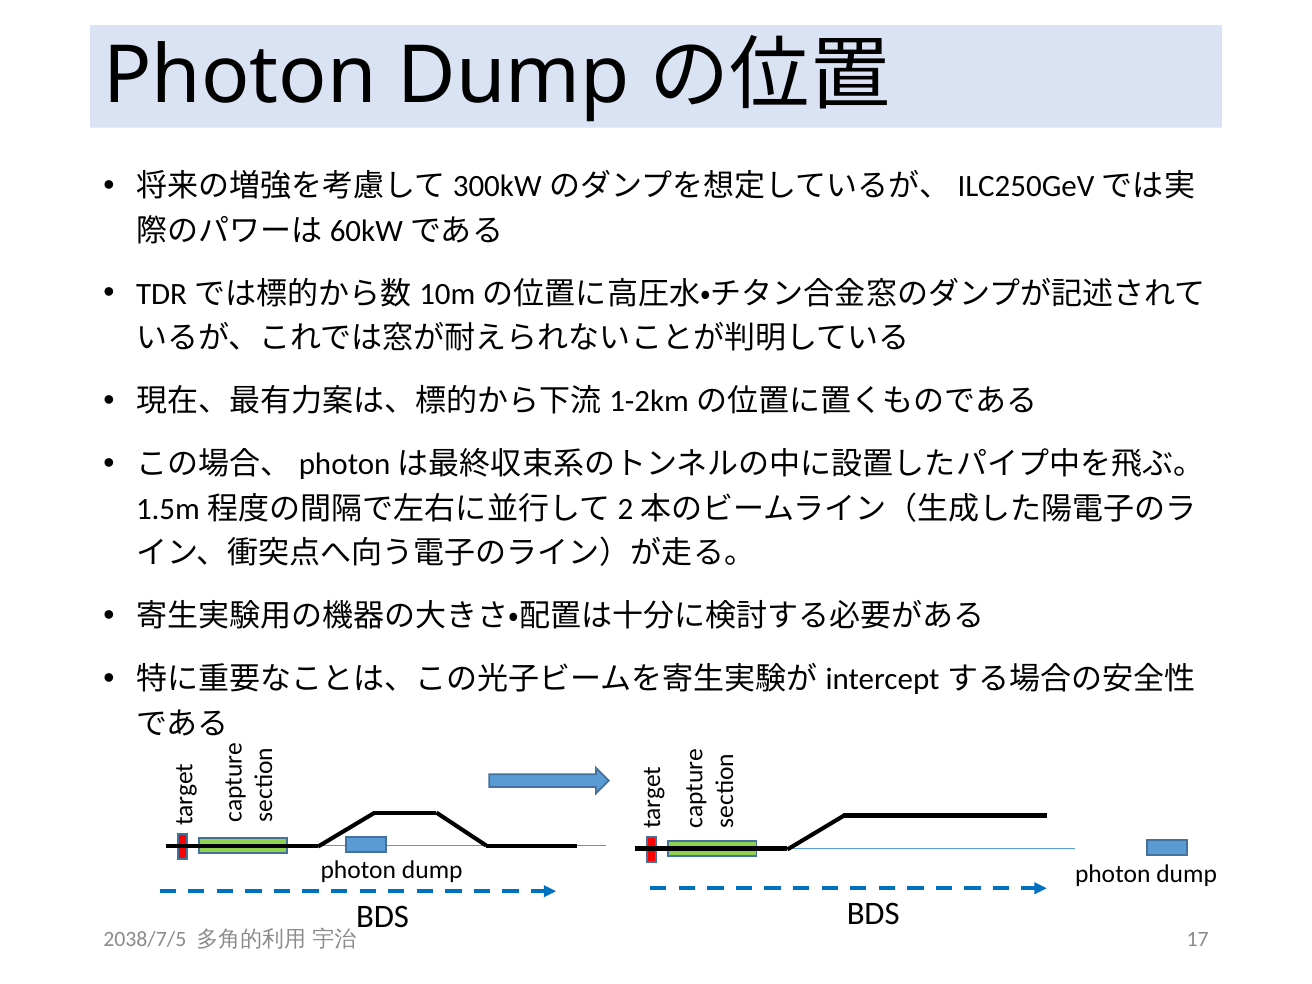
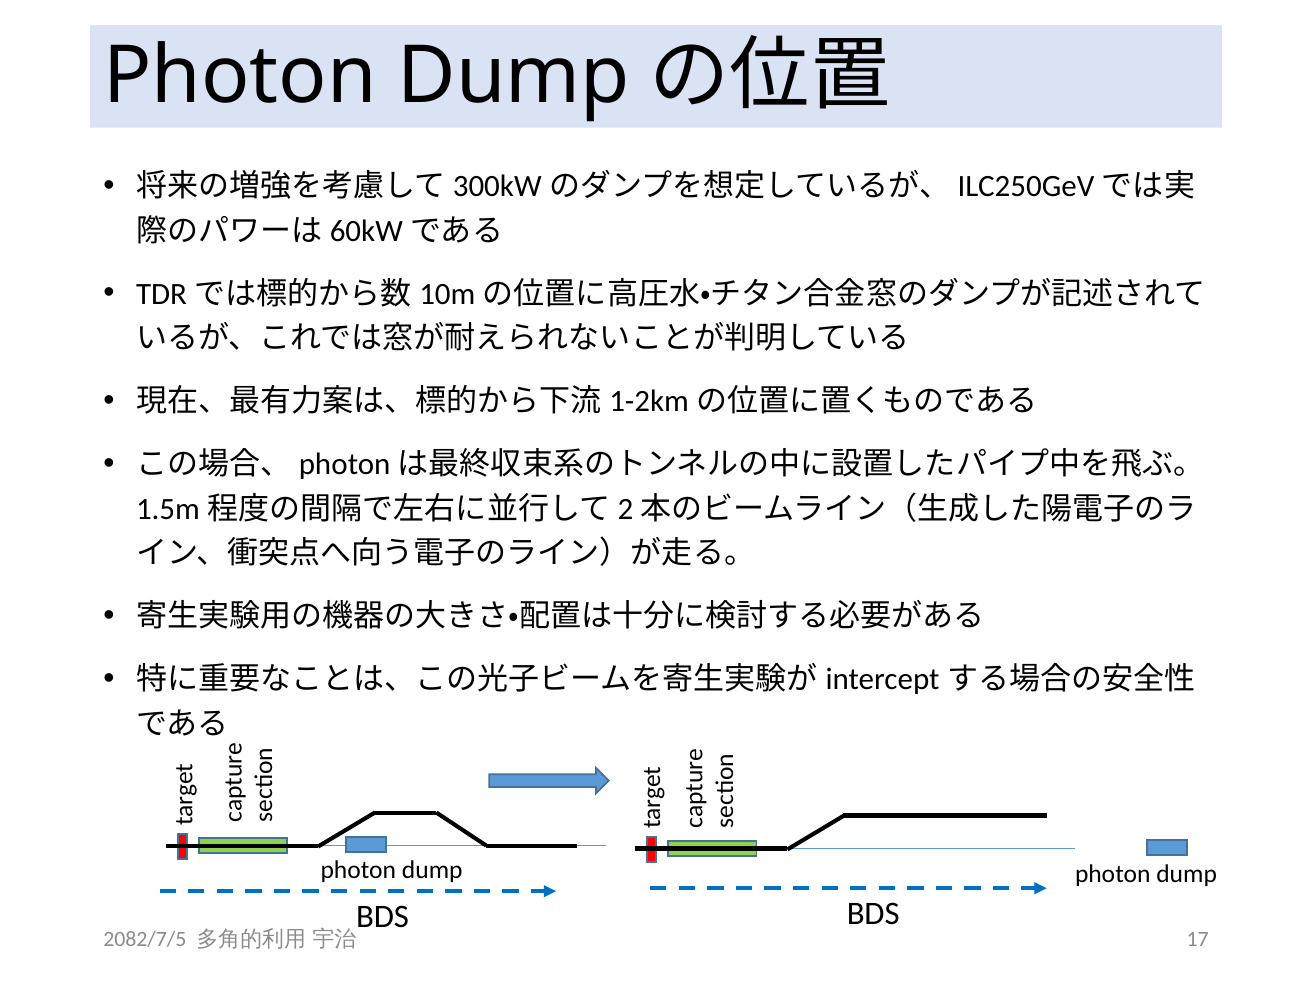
2038/7/5: 2038/7/5 -> 2082/7/5 (145, 940)
